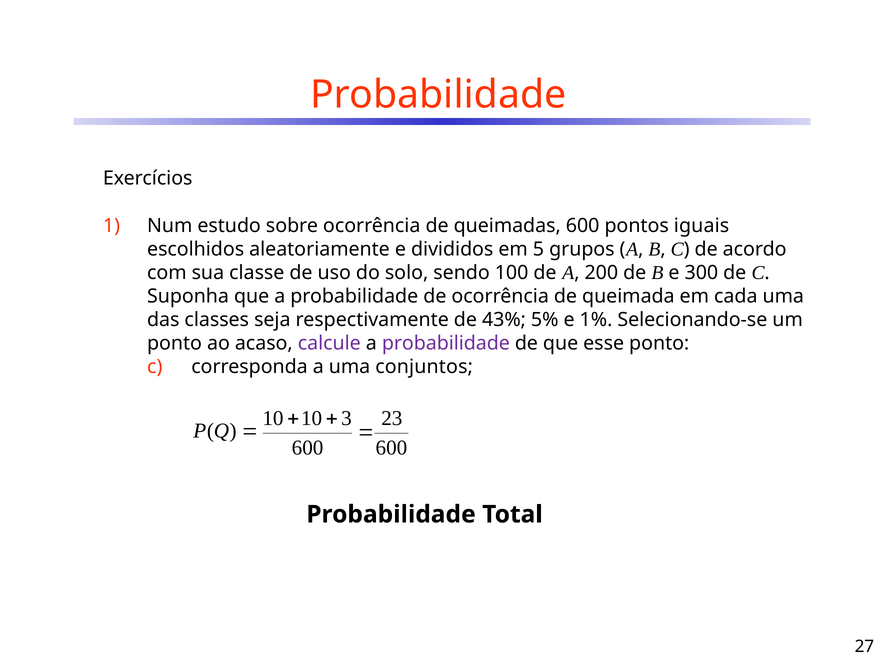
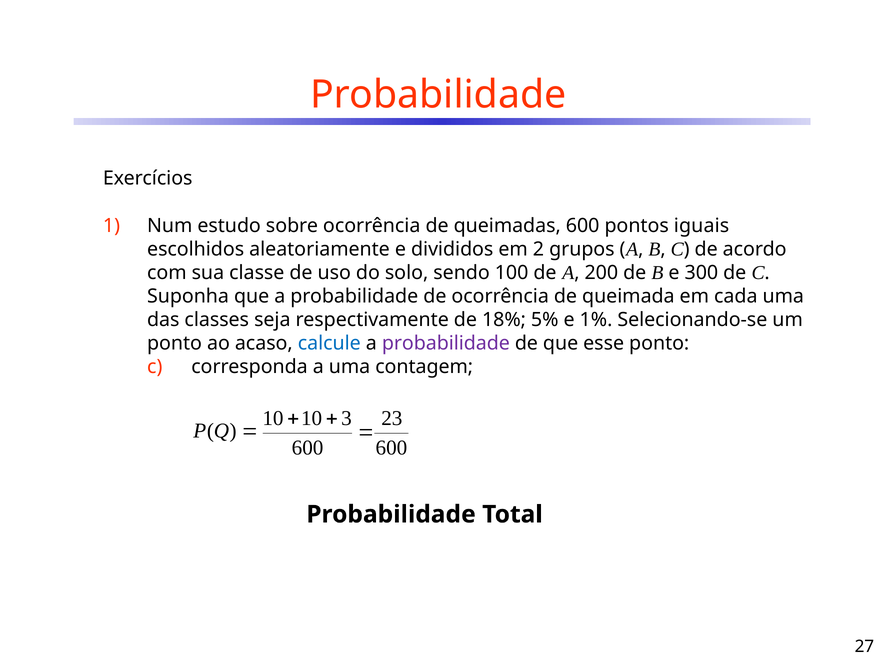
5: 5 -> 2 (538, 249)
43%: 43% -> 18% (504, 320)
calcule colour: purple -> blue (329, 343)
conjuntos: conjuntos -> contagem (424, 367)
